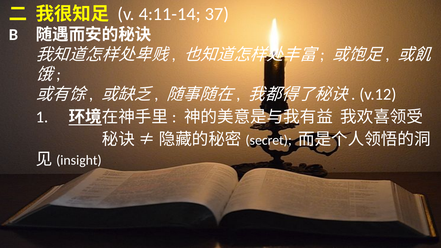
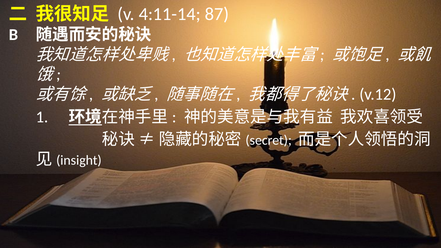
37: 37 -> 87 (217, 14)
